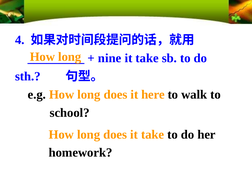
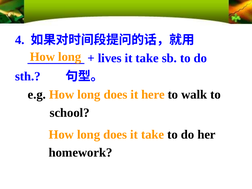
nine: nine -> lives (110, 58)
